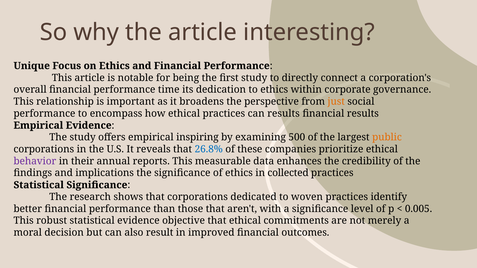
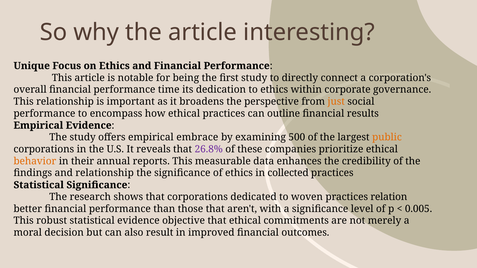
can results: results -> outline (284, 114)
inspiring: inspiring -> embrace (197, 137)
26.8% colour: blue -> purple (209, 149)
behavior colour: purple -> orange (35, 161)
and implications: implications -> relationship (105, 173)
identify: identify -> relation (389, 197)
